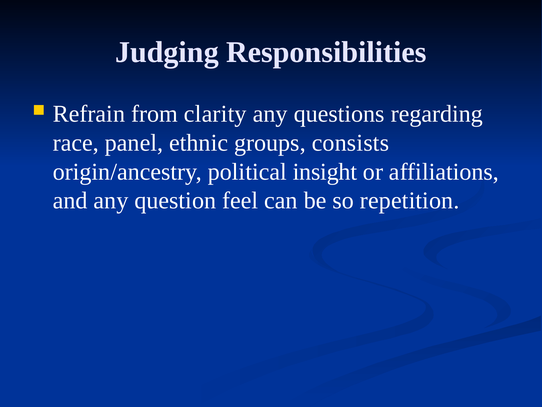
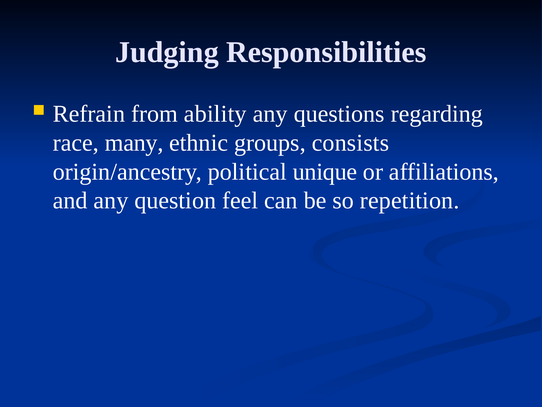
clarity: clarity -> ability (215, 114)
panel: panel -> many (134, 143)
insight: insight -> unique (325, 172)
